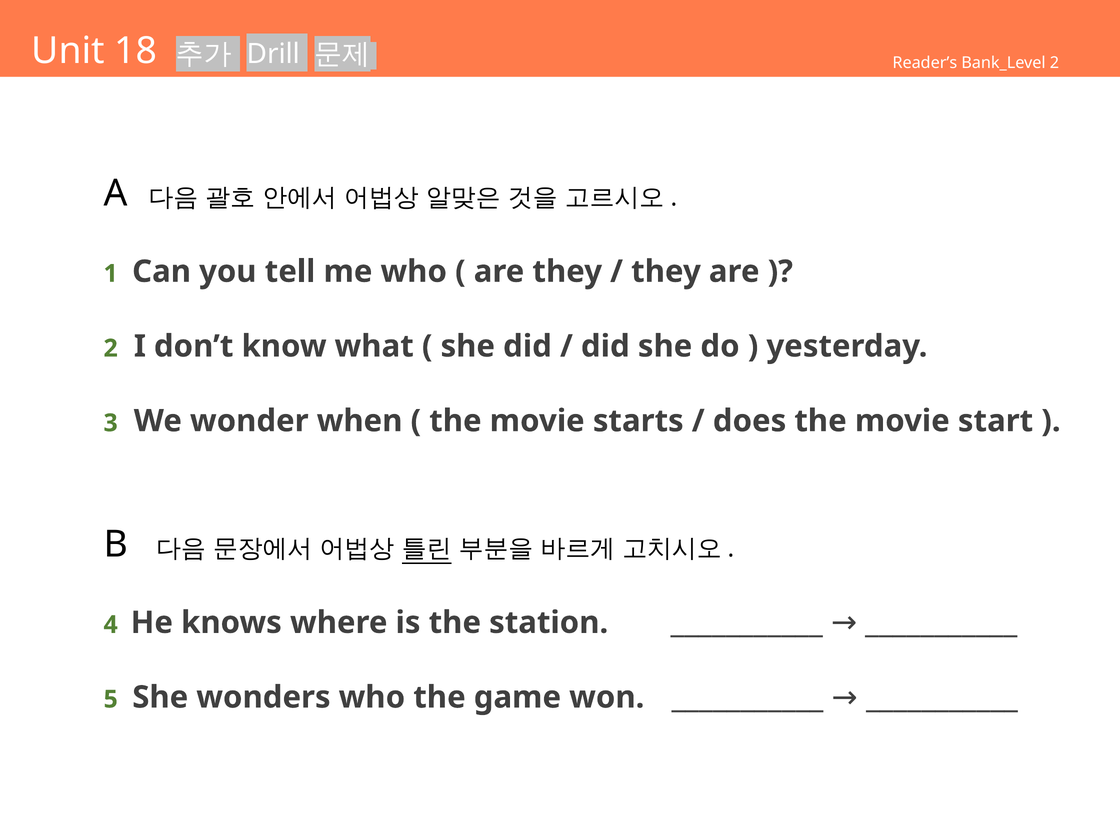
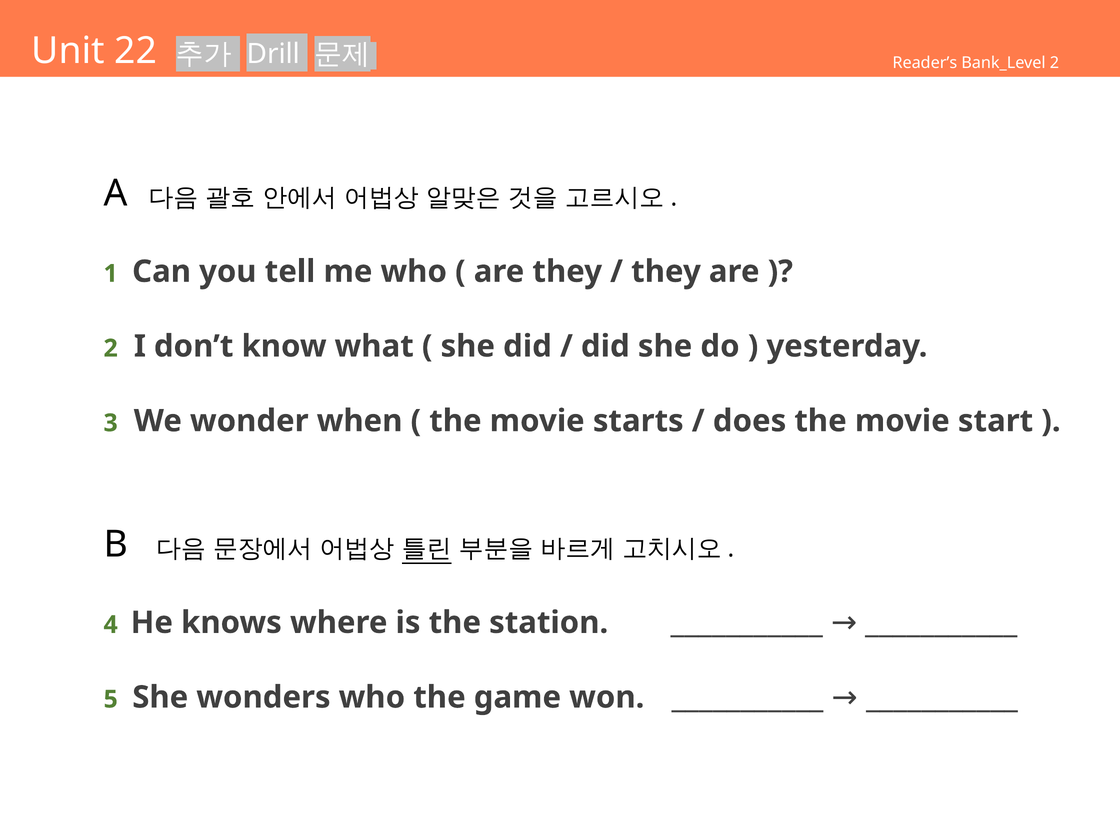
18: 18 -> 22 (136, 51)
